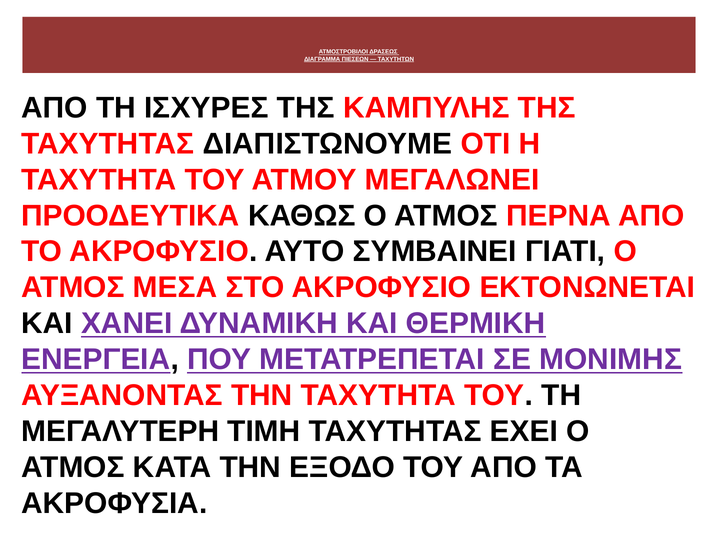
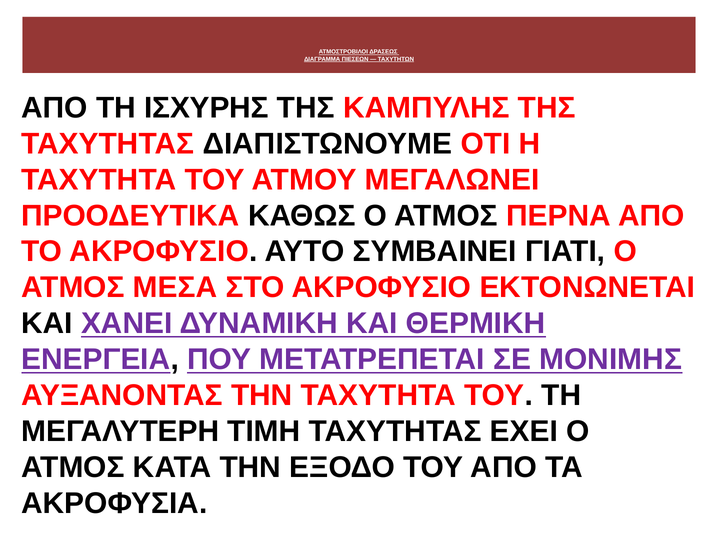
ΙΣΧΥΡΕΣ: ΙΣΧΥΡΕΣ -> ΙΣΧΥΡΗΣ (206, 108)
